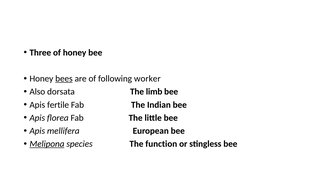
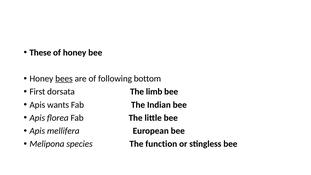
Three: Three -> These (40, 53)
worker: worker -> bottom (147, 79)
Also: Also -> First (37, 92)
fertile: fertile -> wants (58, 105)
Melipona underline: present -> none (47, 144)
